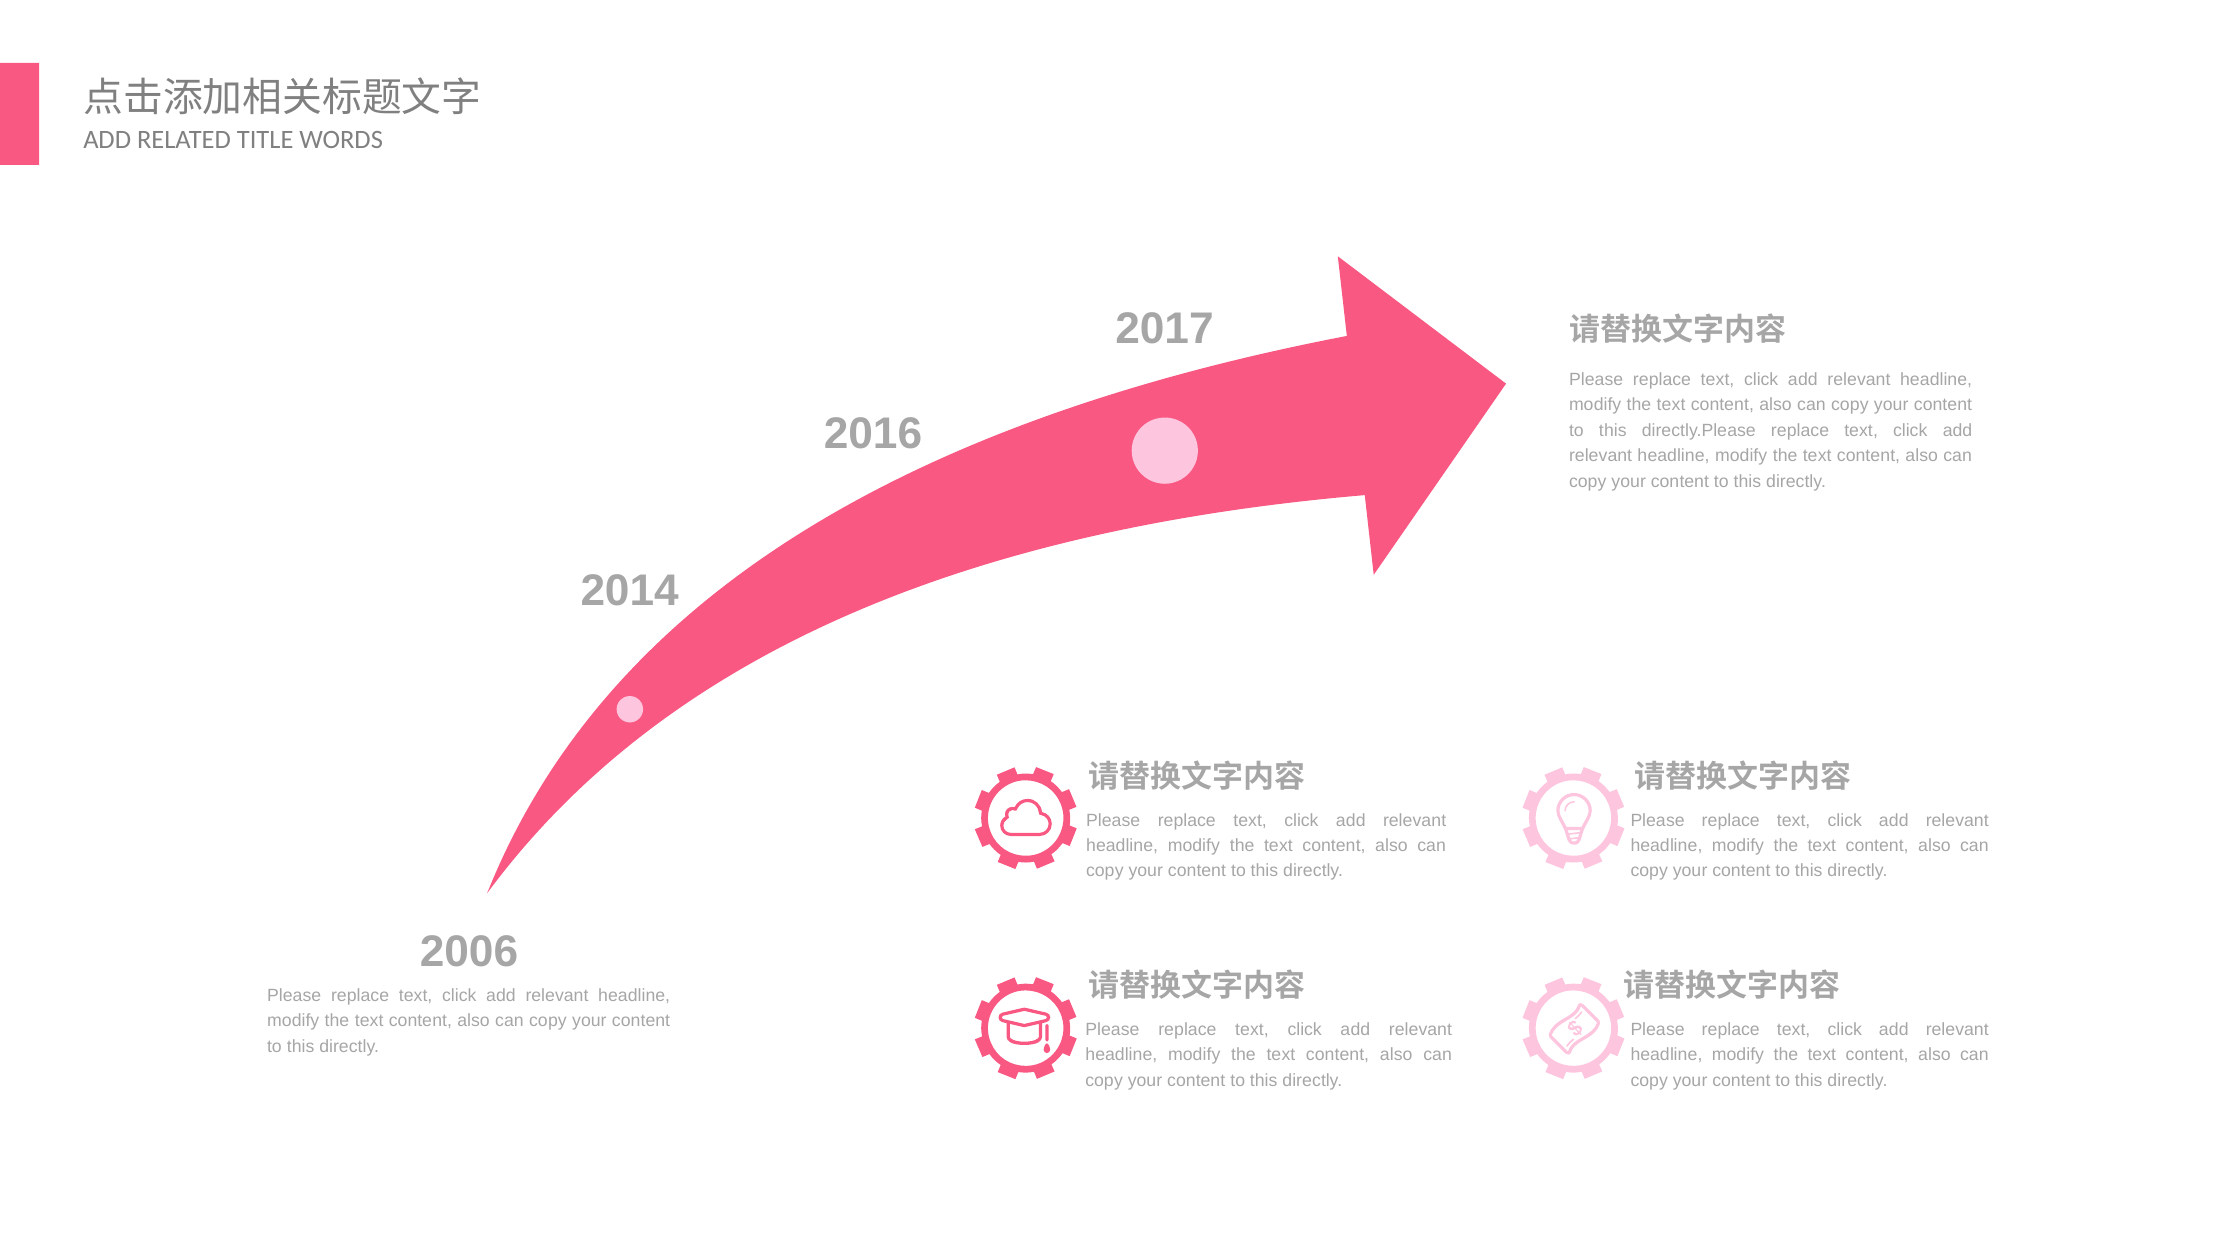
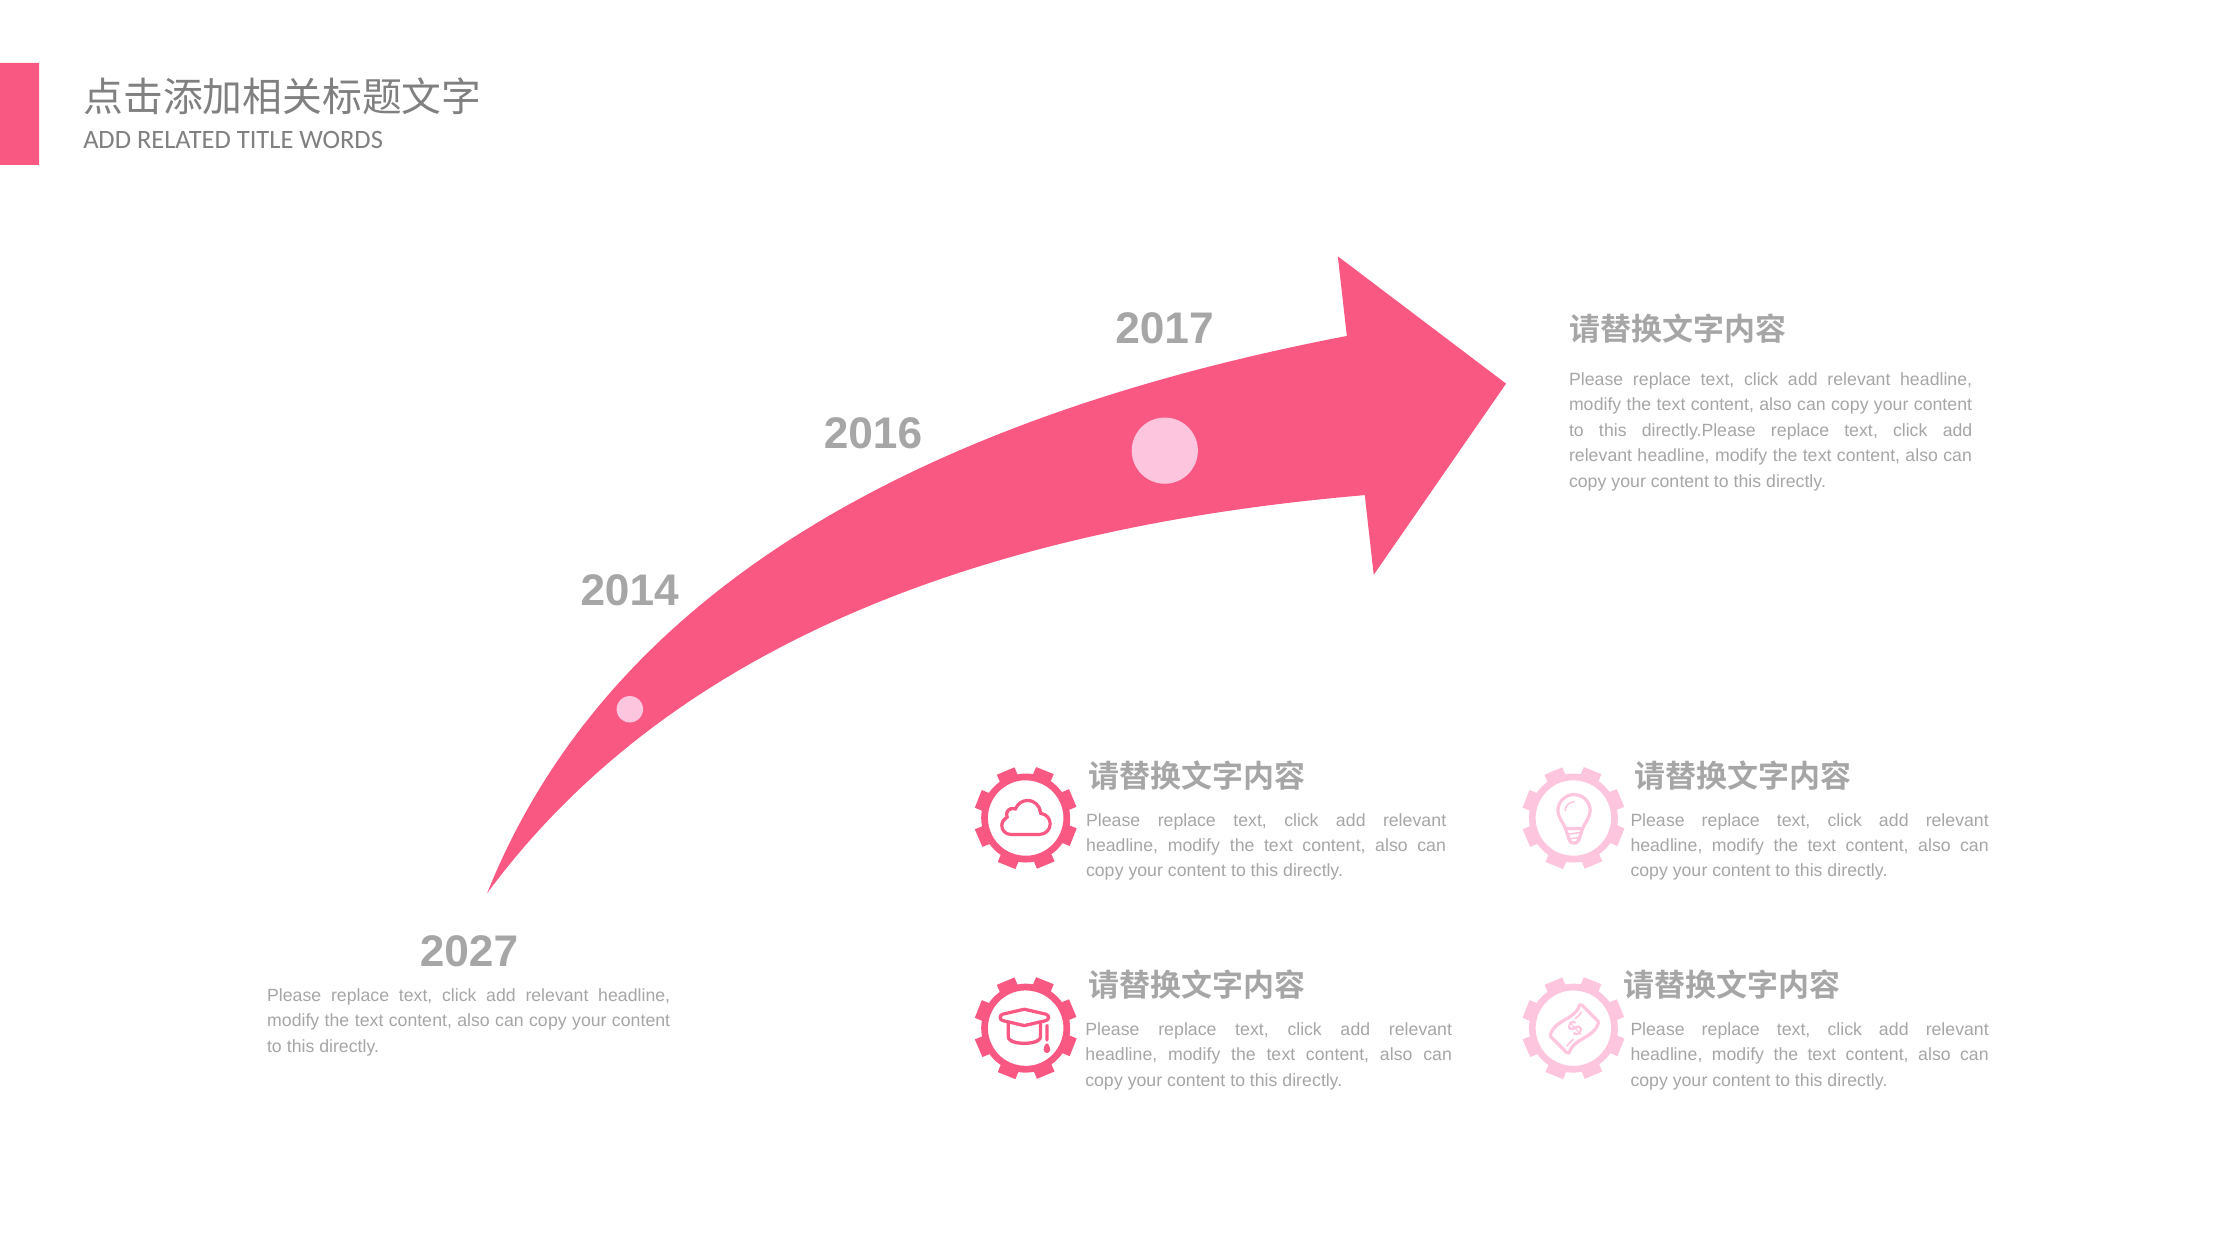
2006: 2006 -> 2027 (469, 952)
